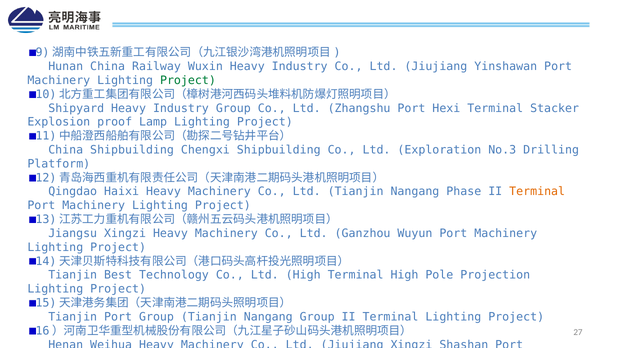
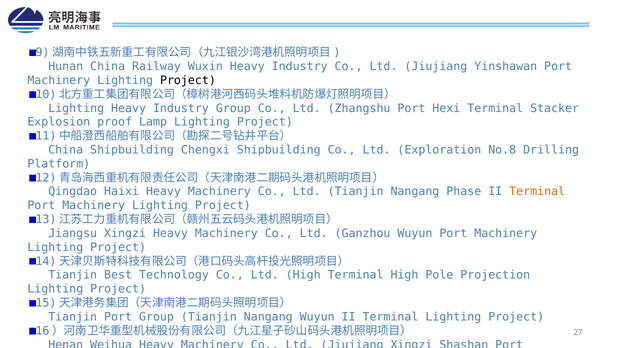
Project colour: green -> black (188, 80)
Shipyard: Shipyard -> Lighting (76, 108)
No.3: No.3 -> No.8 (502, 150)
Nangang Group: Group -> Wuyun (317, 317)
